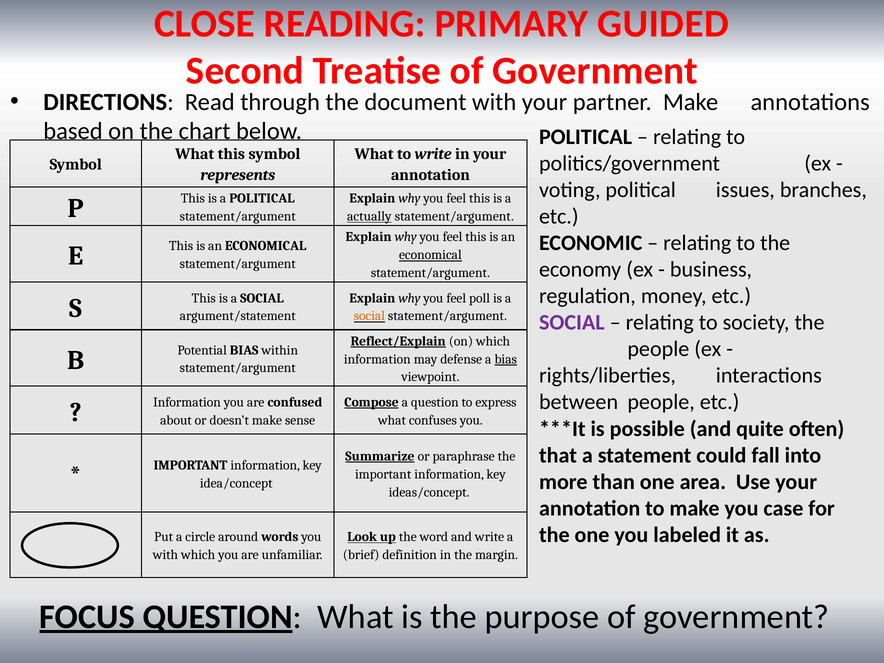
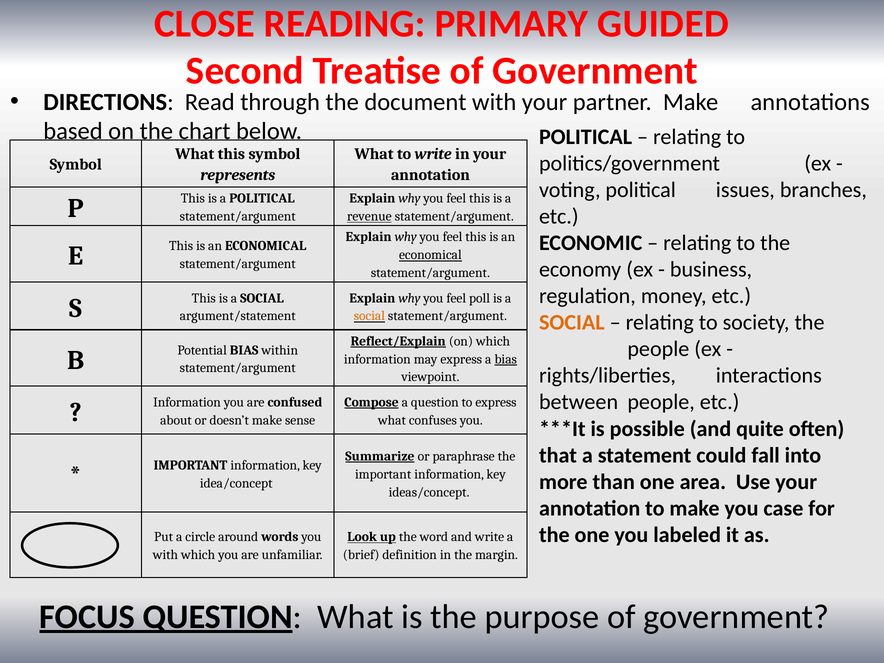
actually: actually -> revenue (369, 216)
SOCIAL colour: purple -> orange (572, 323)
may defense: defense -> express (461, 359)
